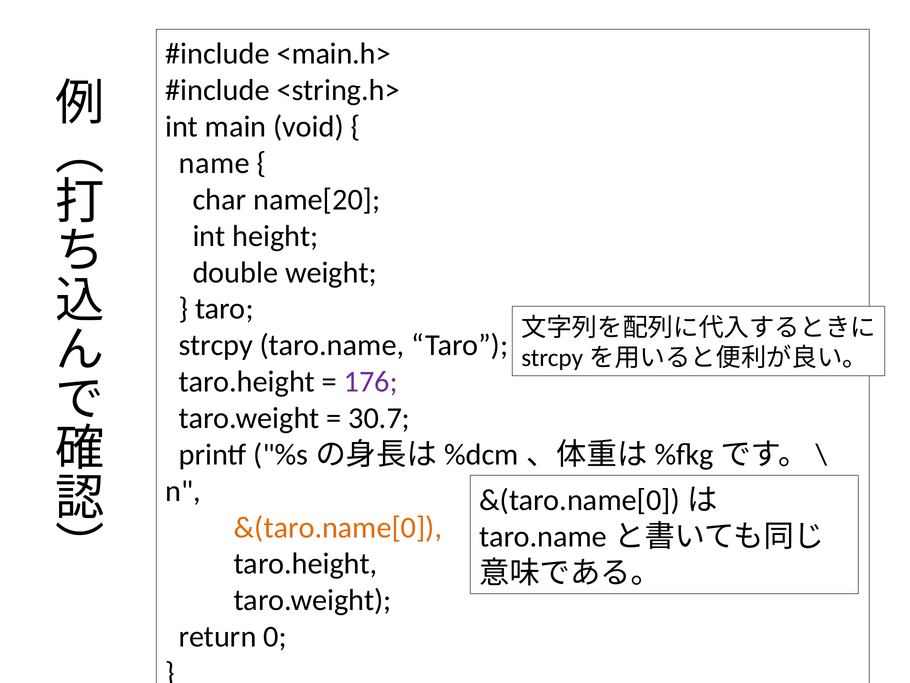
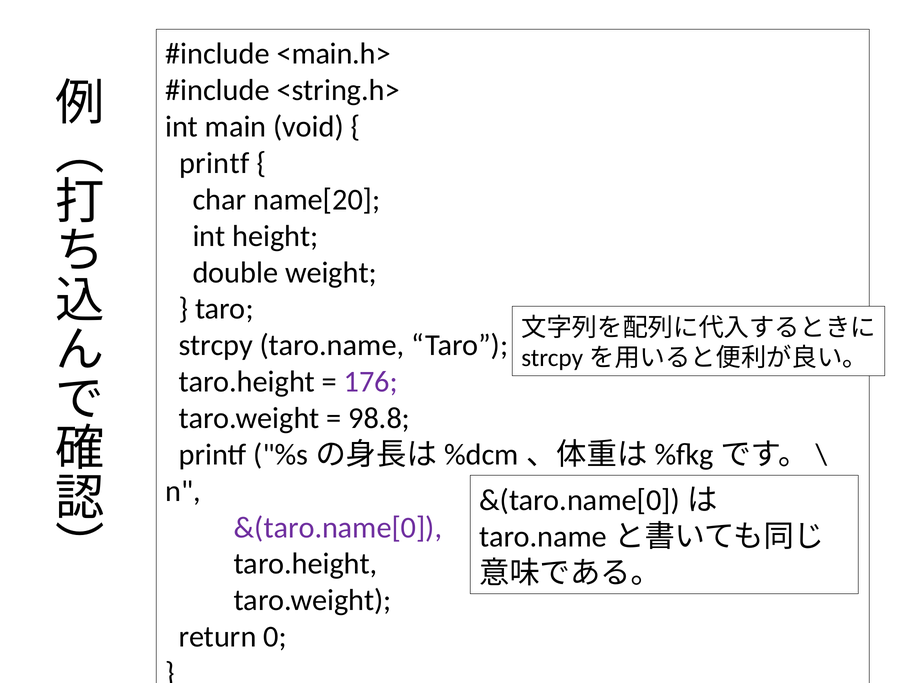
name: name -> printf (214, 163)
30.7: 30.7 -> 98.8 (379, 418)
&(taro.name[0 colour: orange -> purple (338, 527)
